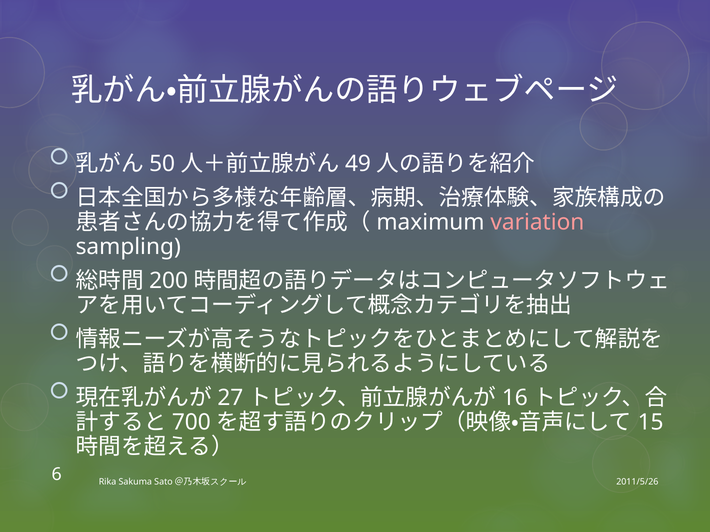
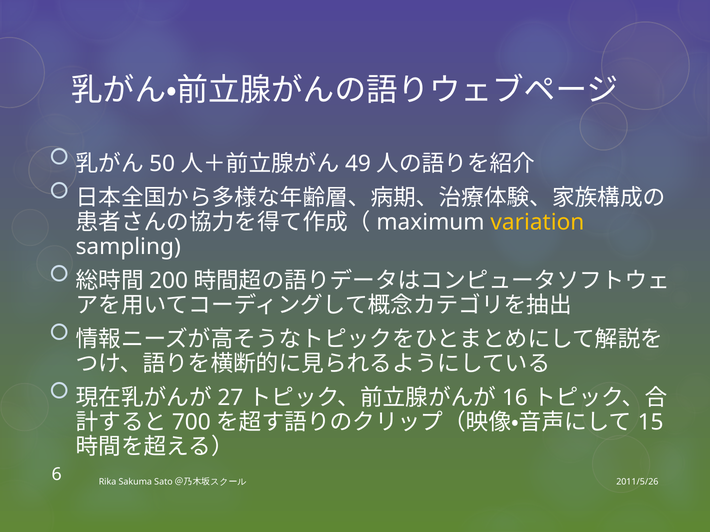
variation colour: pink -> yellow (537, 222)
